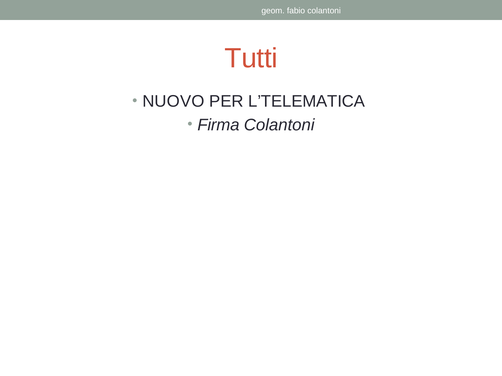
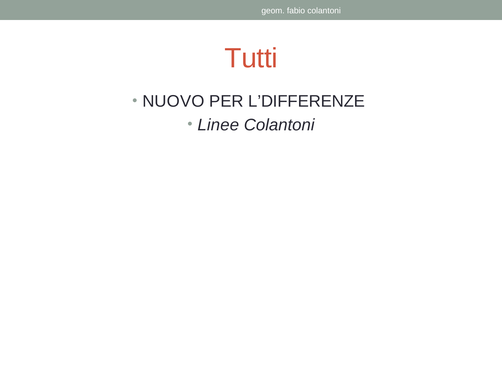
L’TELEMATICA: L’TELEMATICA -> L’DIFFERENZE (307, 102)
Firma: Firma -> Linee (218, 125)
